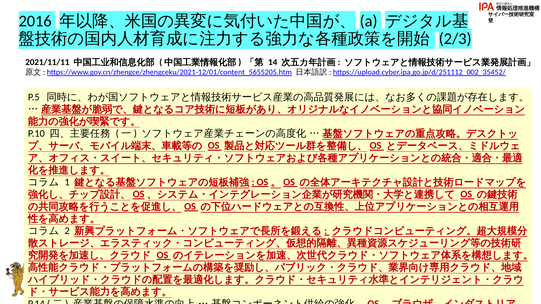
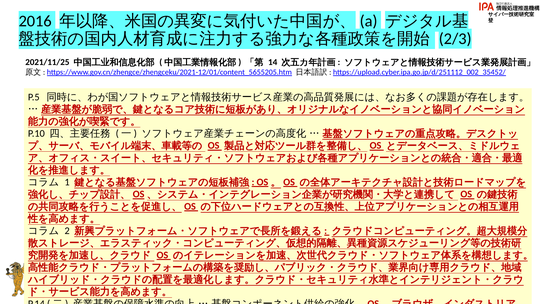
2021/11/11: 2021/11/11 -> 2021/11/25 (47, 62)
